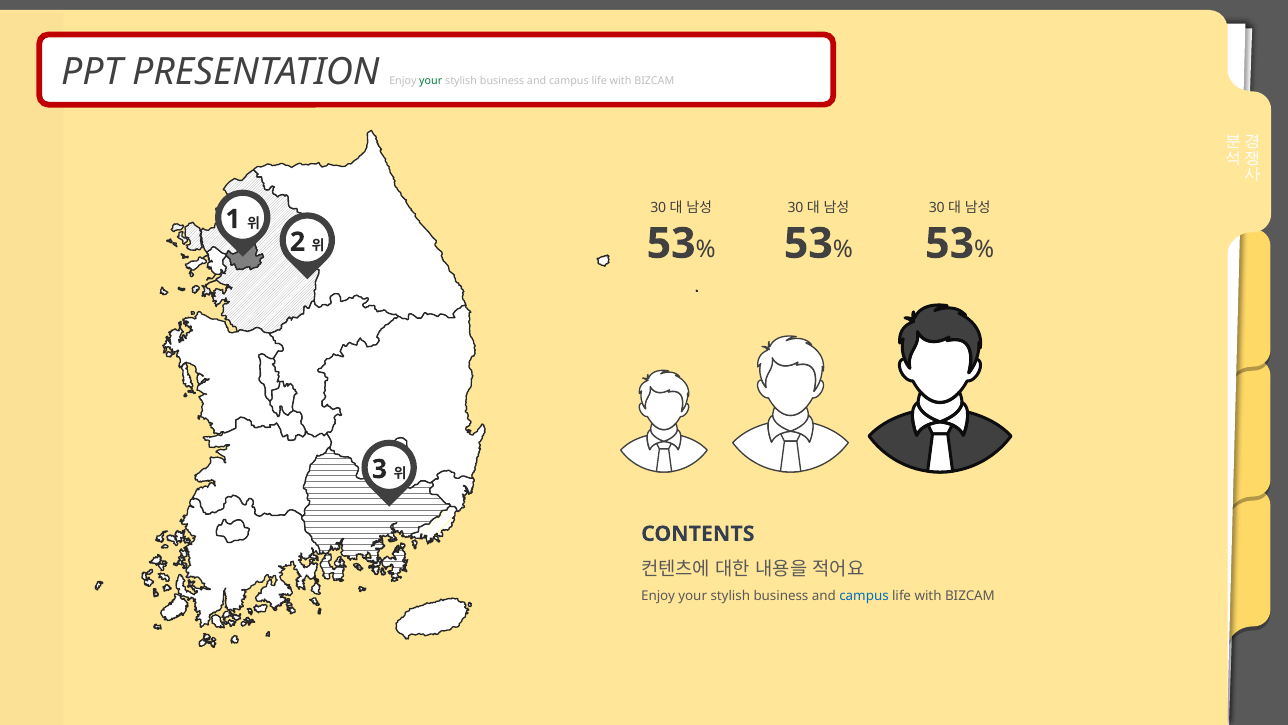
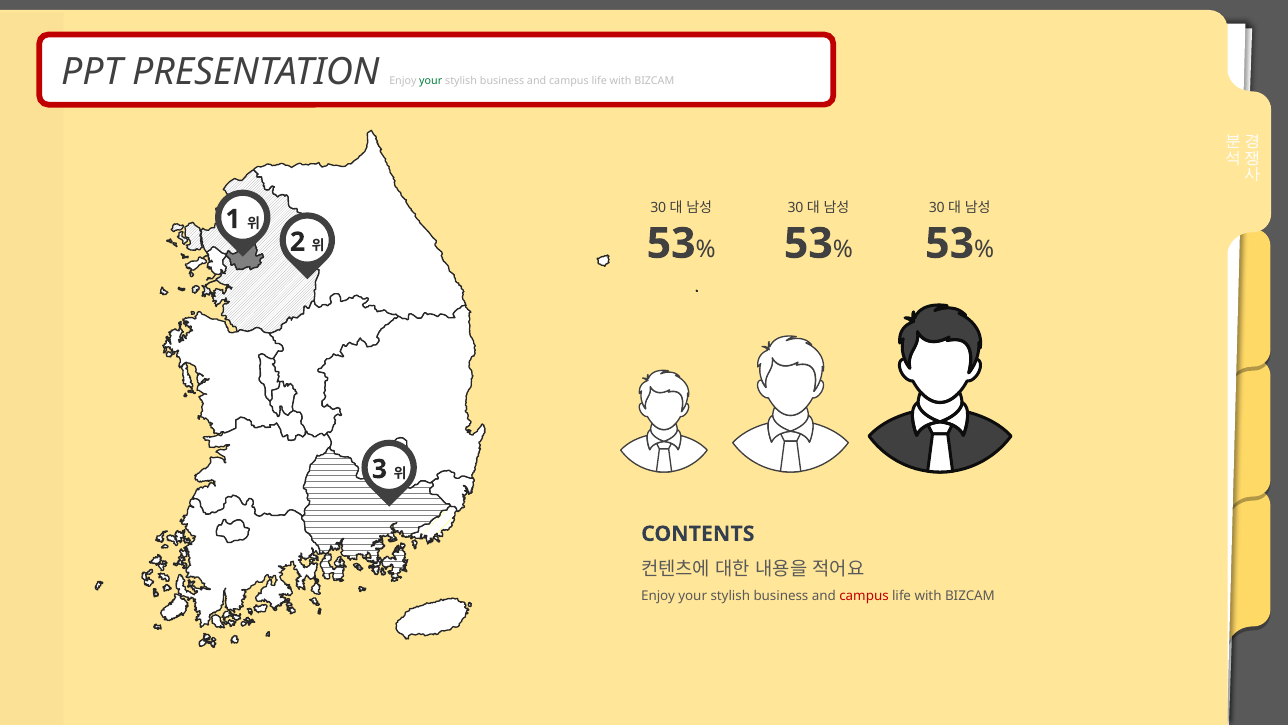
campus colour: blue -> red (864, 596)
